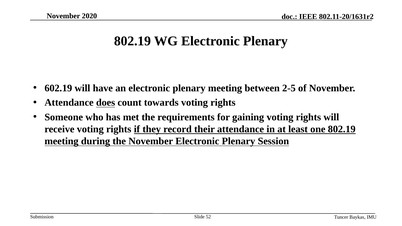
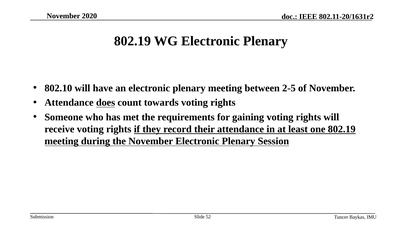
602.19: 602.19 -> 802.10 (58, 88)
